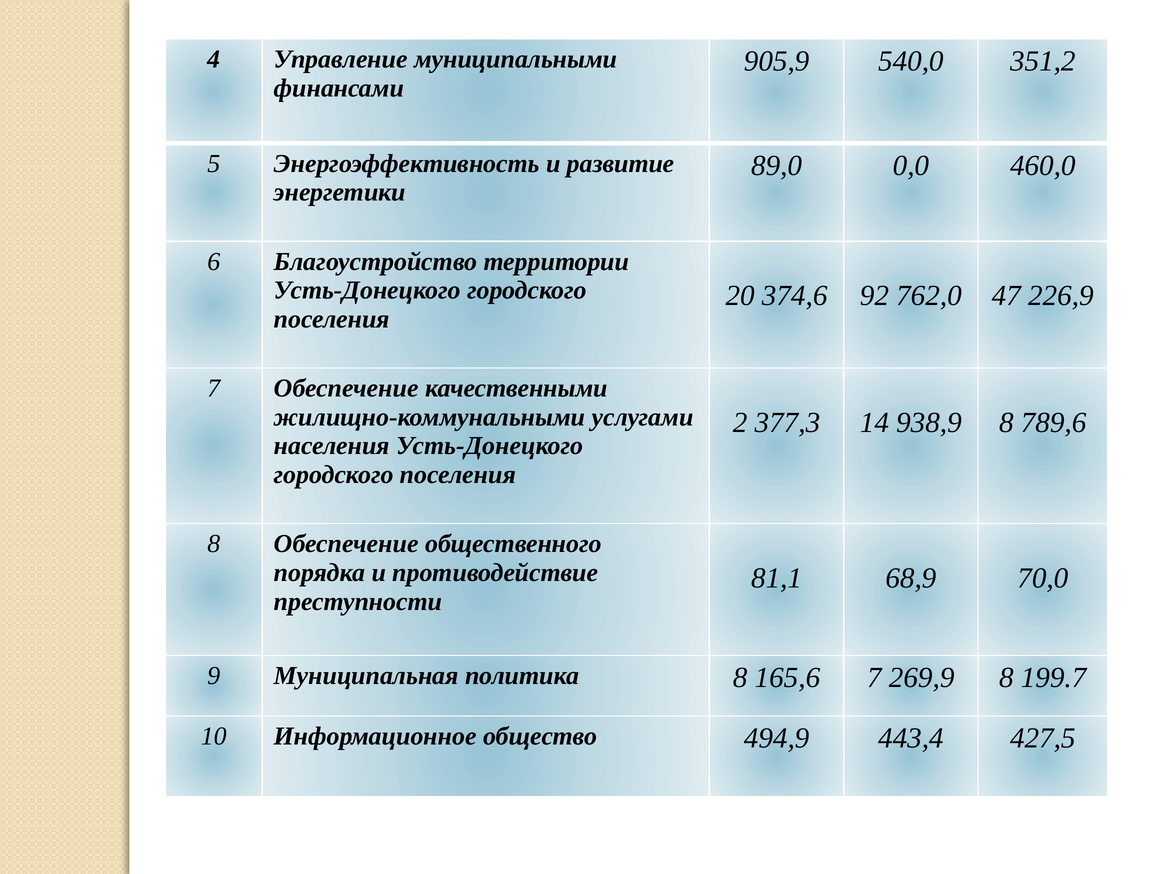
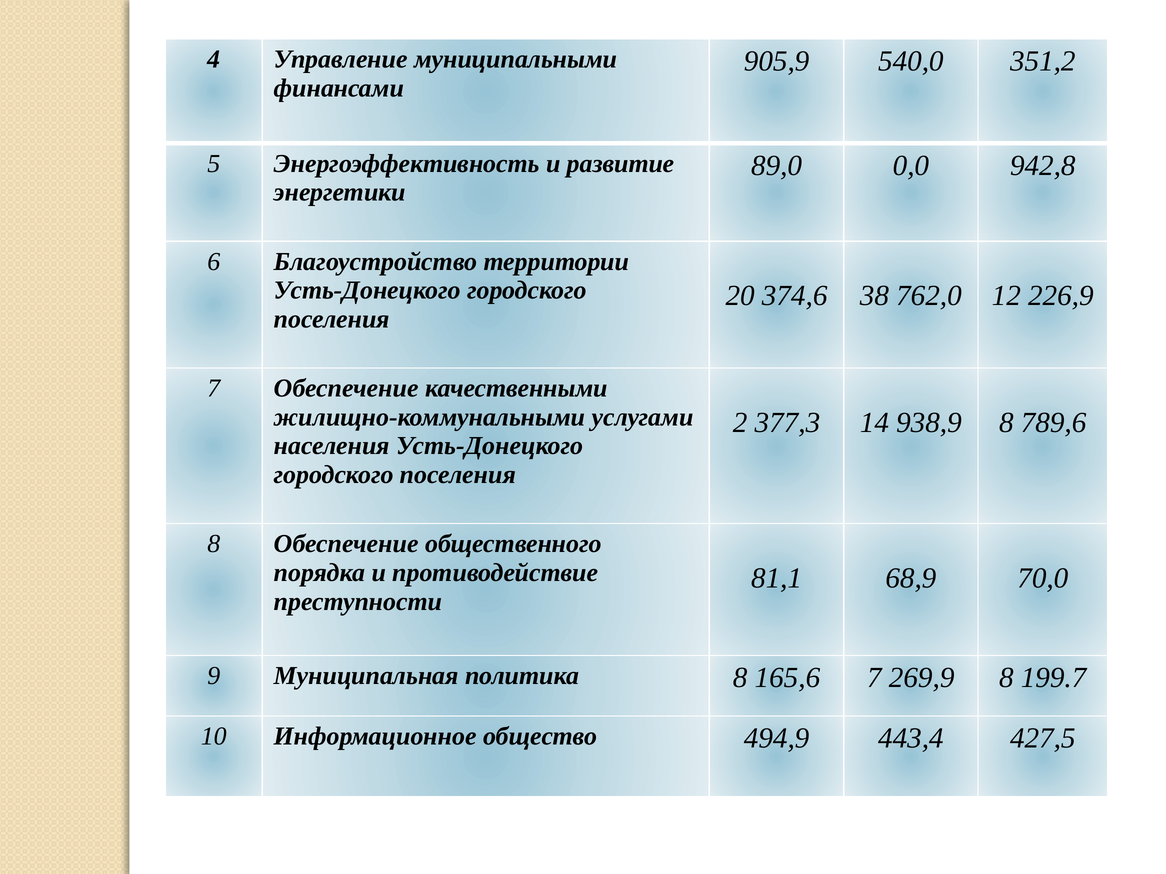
460,0: 460,0 -> 942,8 (1043, 166)
92: 92 -> 38 (874, 296)
47: 47 -> 12 (1006, 296)
